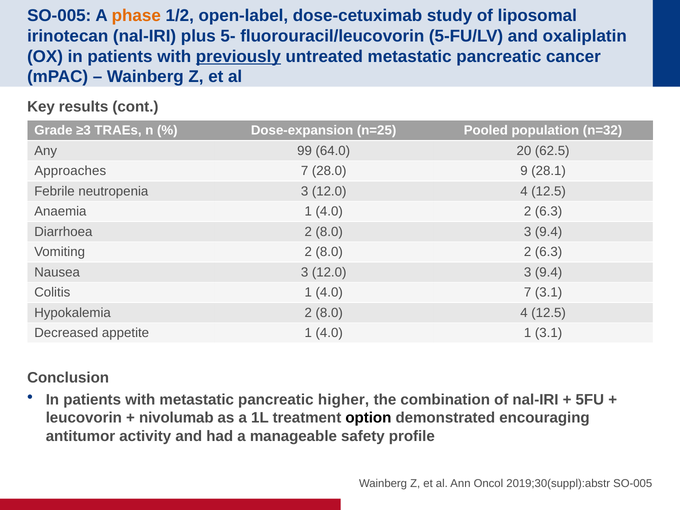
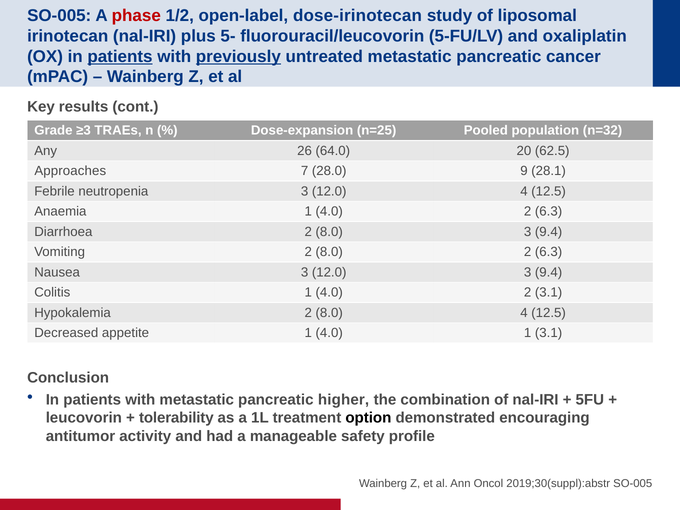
phase colour: orange -> red (136, 16)
dose-cetuximab: dose-cetuximab -> dose-irinotecan (357, 16)
patients underline: none -> present (120, 56)
99: 99 -> 26 (305, 151)
Colitis 1 4.0 7: 7 -> 2 (528, 293)
nivolumab: nivolumab -> tolerability (176, 418)
